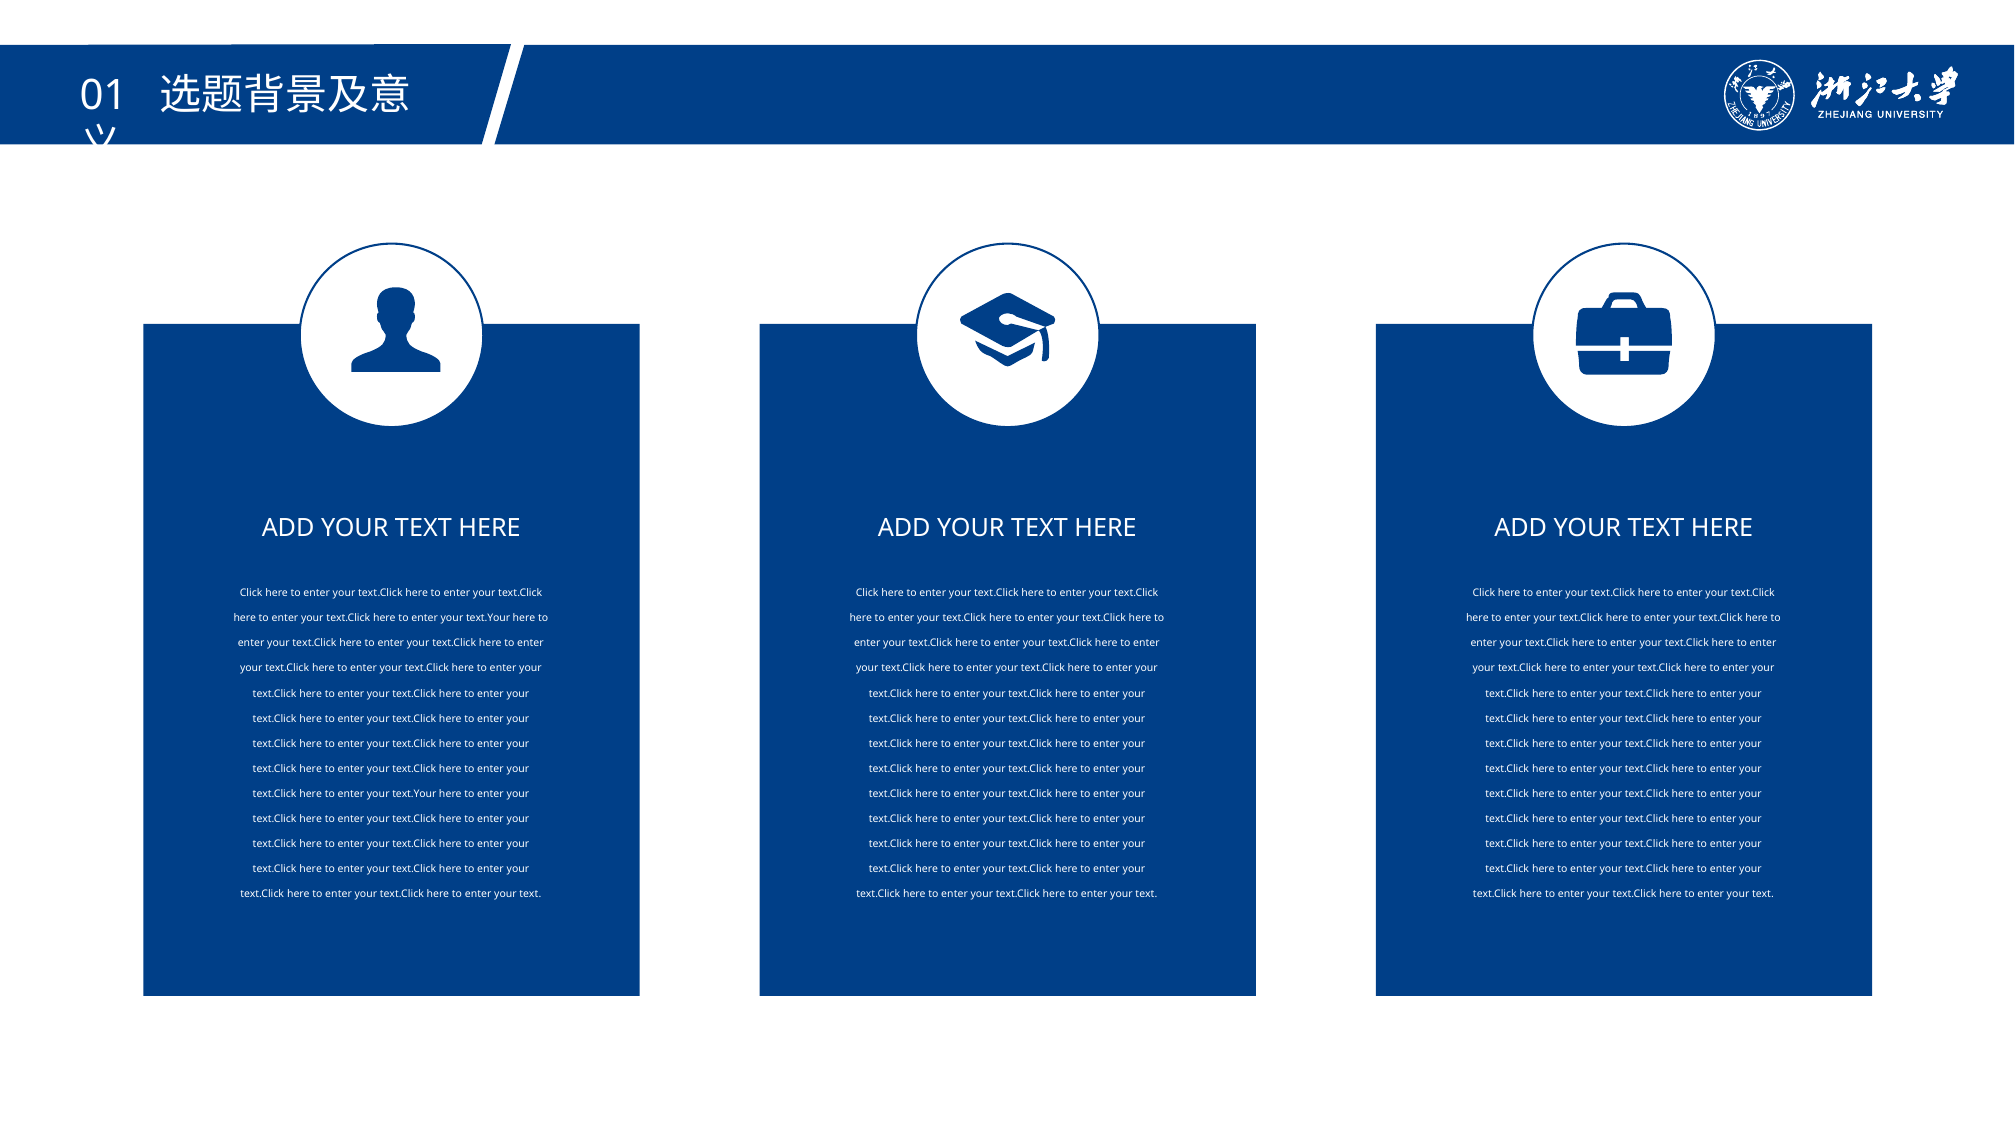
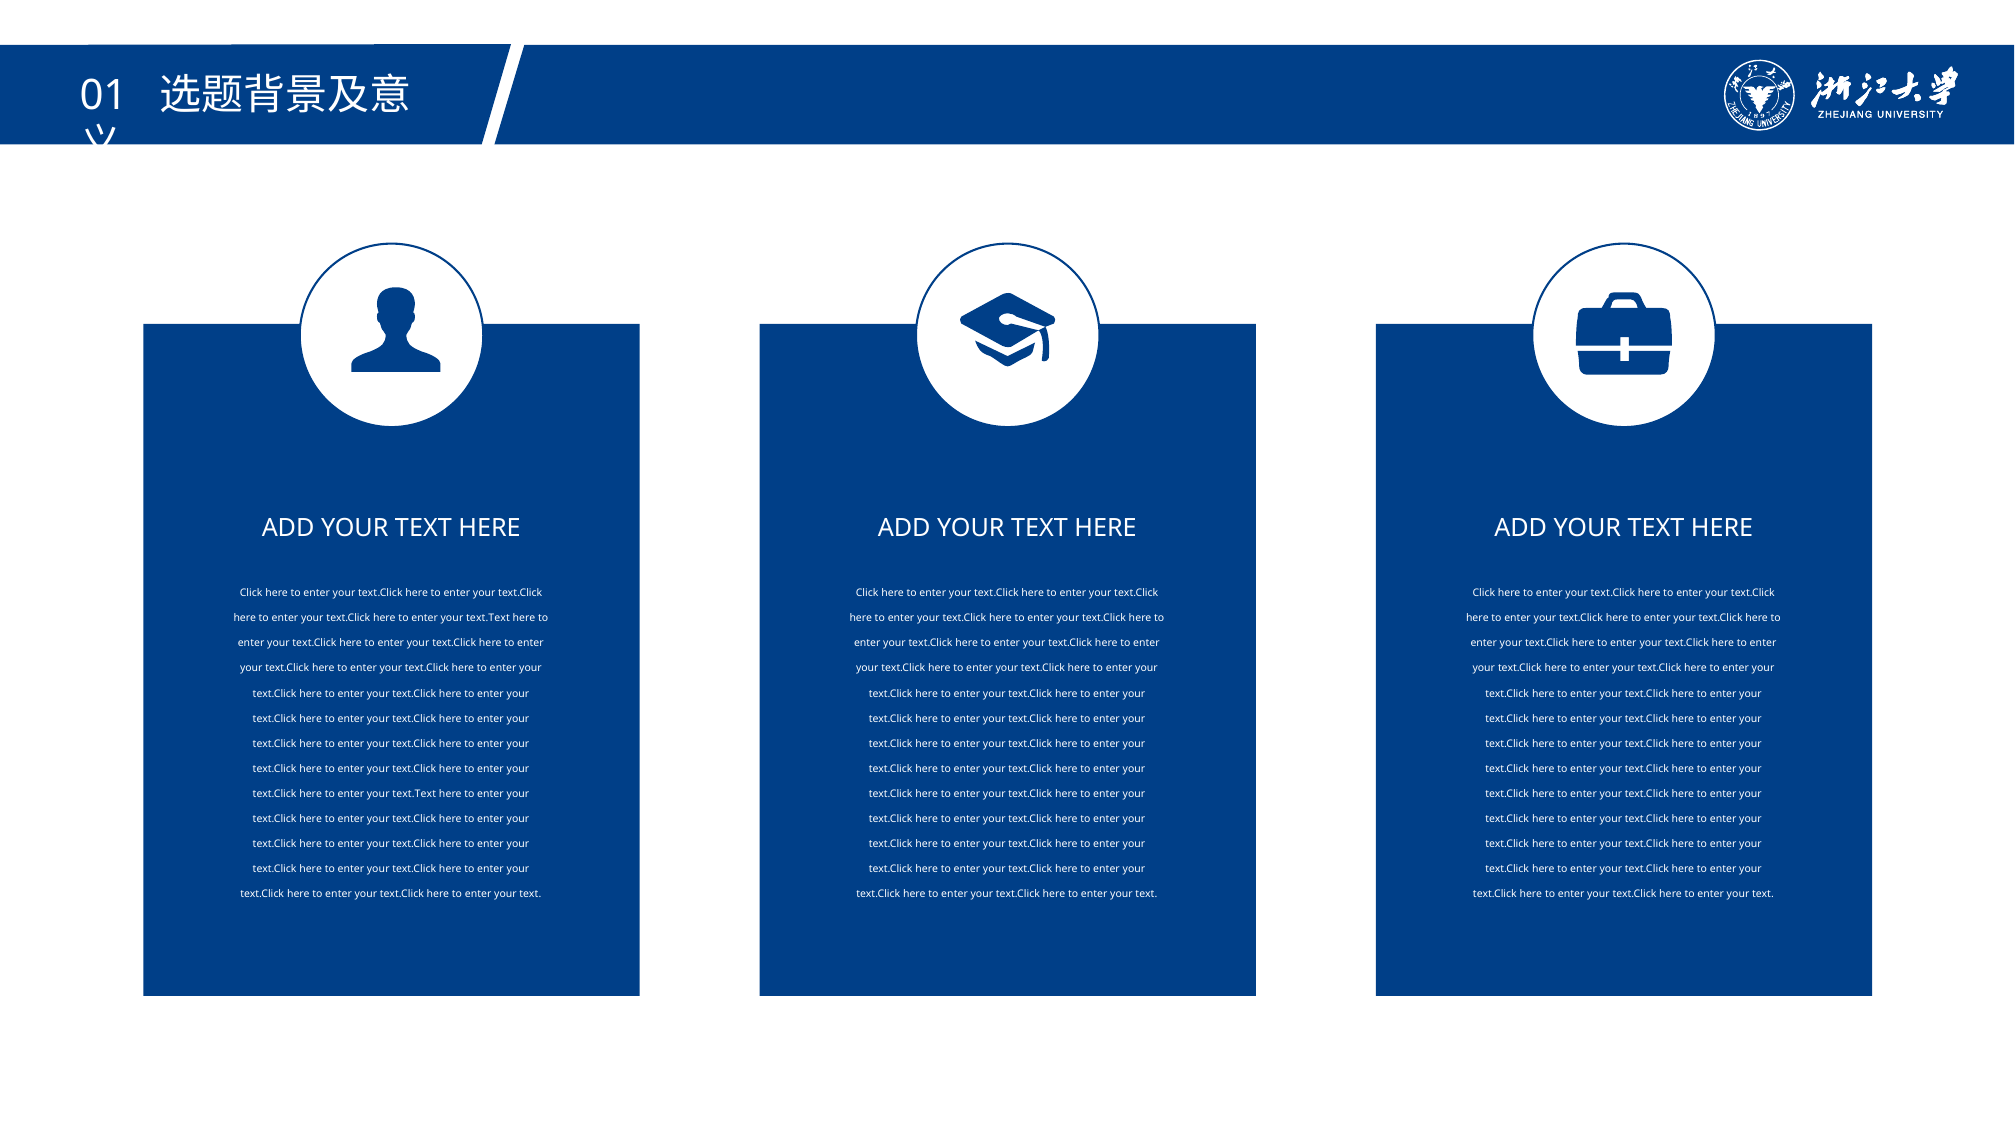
text.Your: text.Your -> text.Text (488, 619)
text.Your: text.Your -> text.Text (414, 794)
